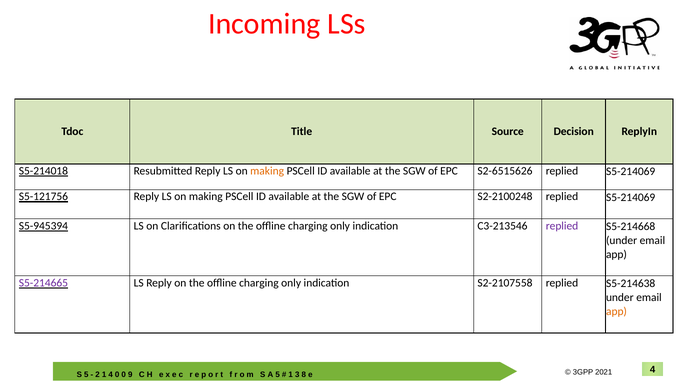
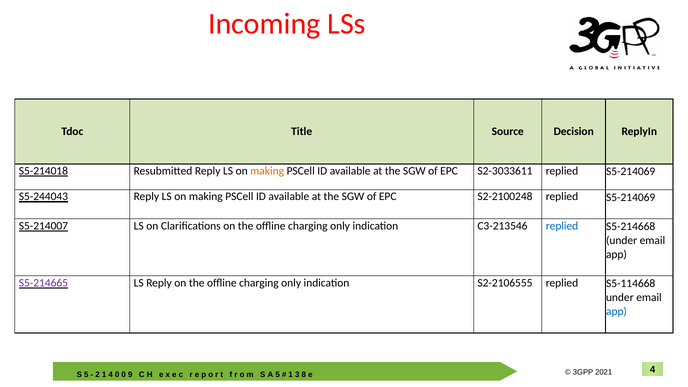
S2-6515626: S2-6515626 -> S2-3033611 (505, 171)
S5-121756: S5-121756 -> S5-244043 (43, 197)
S5-945394: S5-945394 -> S5-214007 (43, 226)
replied colour: purple -> blue (562, 226)
S2-2107558: S2-2107558 -> S2-2106555 (505, 283)
S5-214638: S5-214638 -> S5-114668 (631, 283)
app colour: orange -> blue (617, 312)
